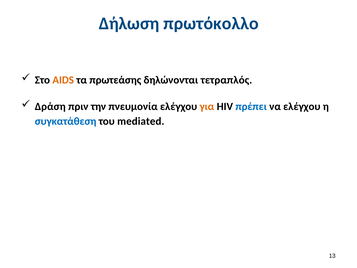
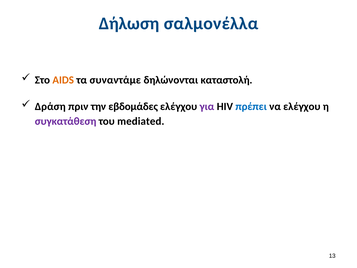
πρωτόκολλο: πρωτόκολλο -> σαλμονέλλα (211, 24)
πρωτεάσης: πρωτεάσης -> συναντάμε (115, 80)
τετραπλός: τετραπλός -> καταστολή (226, 80)
πνευμονία: πνευμονία -> εβδομάδες (133, 106)
για colour: orange -> purple (207, 106)
συγκατάθεση colour: blue -> purple (66, 121)
